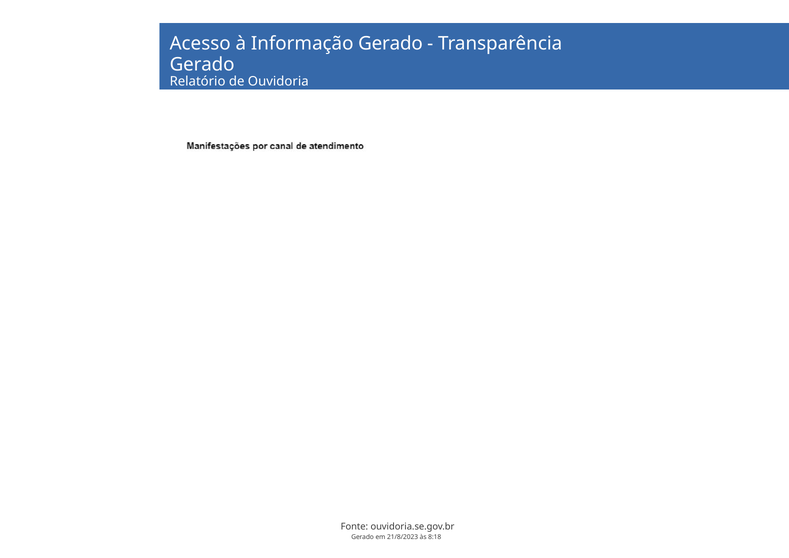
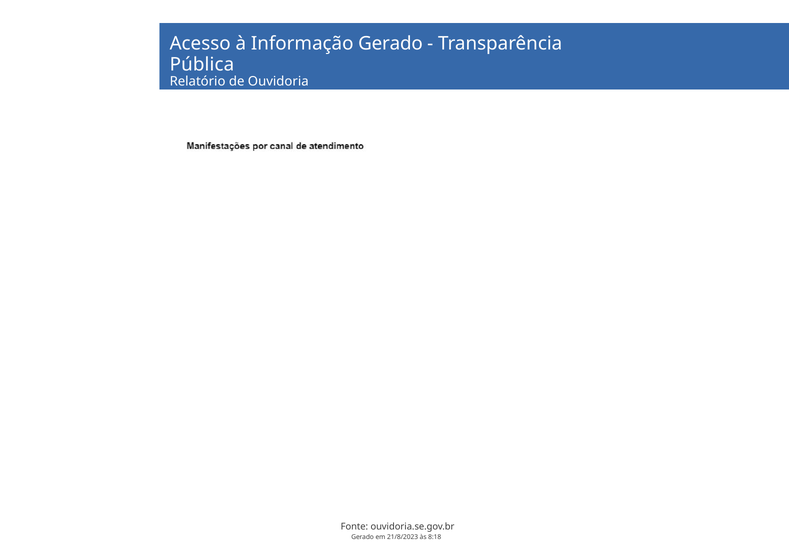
Gerado: Gerado -> Pública (202, 65)
